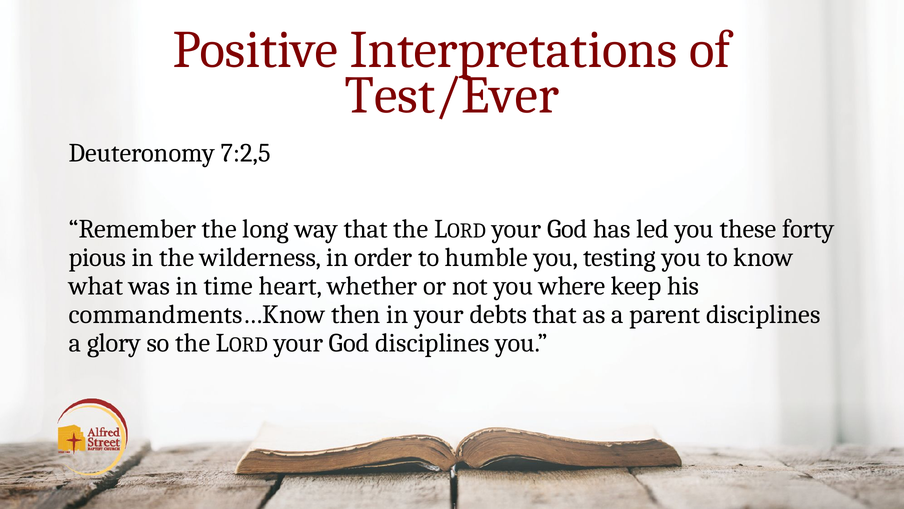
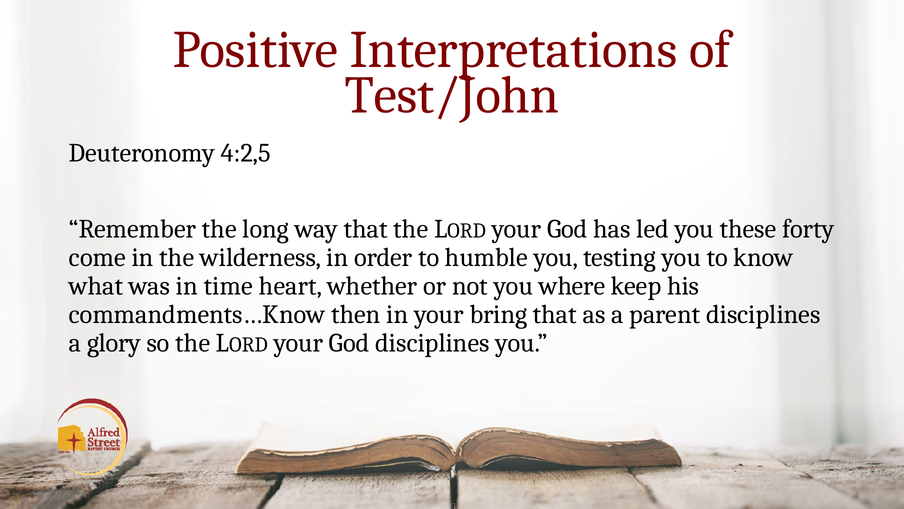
Test/Ever: Test/Ever -> Test/John (452, 95)
7:2,5: 7:2,5 -> 4:2,5 (246, 153)
pious: pious -> come (97, 257)
debts: debts -> bring (498, 314)
